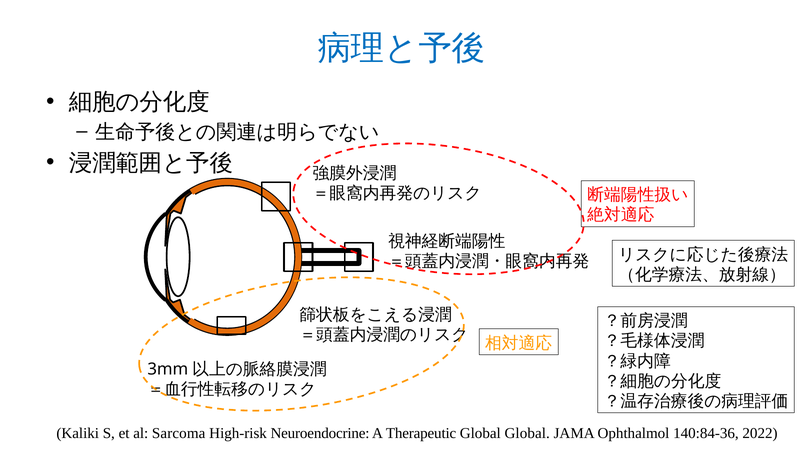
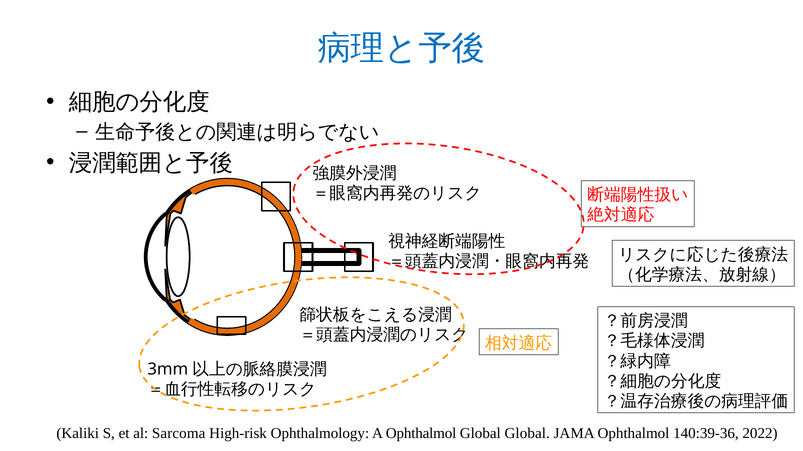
Neuroendocrine: Neuroendocrine -> Ophthalmology (320, 434)
A Therapeutic: Therapeutic -> Ophthalmol (421, 434)
140:84-36: 140:84-36 -> 140:39-36 (706, 434)
